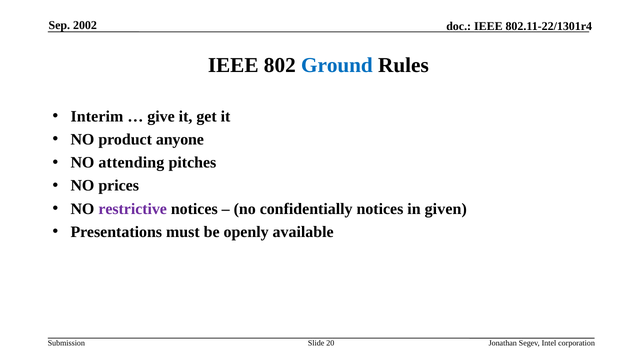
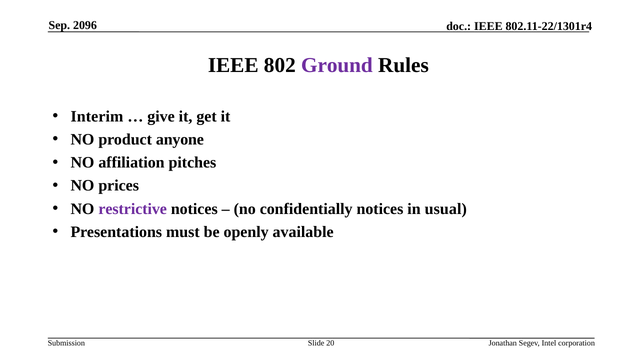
2002: 2002 -> 2096 (85, 25)
Ground colour: blue -> purple (337, 65)
attending: attending -> affiliation (131, 163)
given: given -> usual (446, 209)
